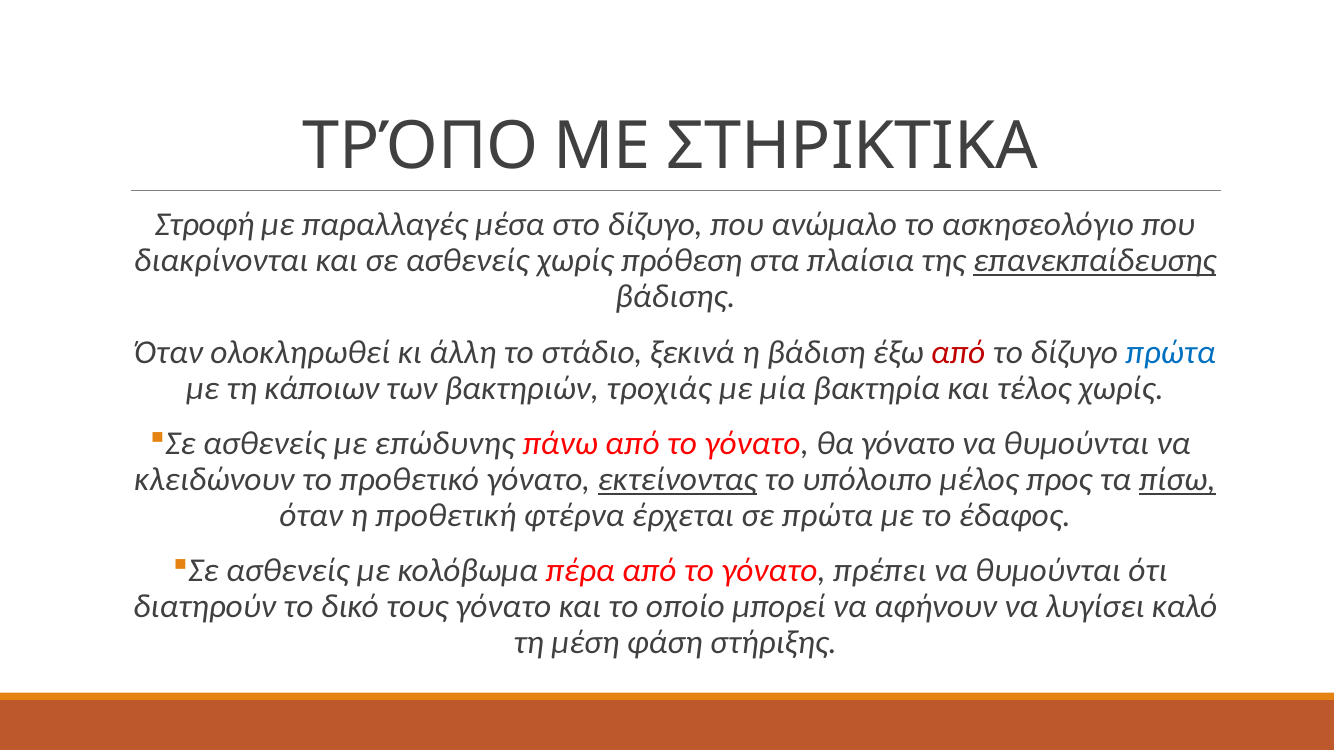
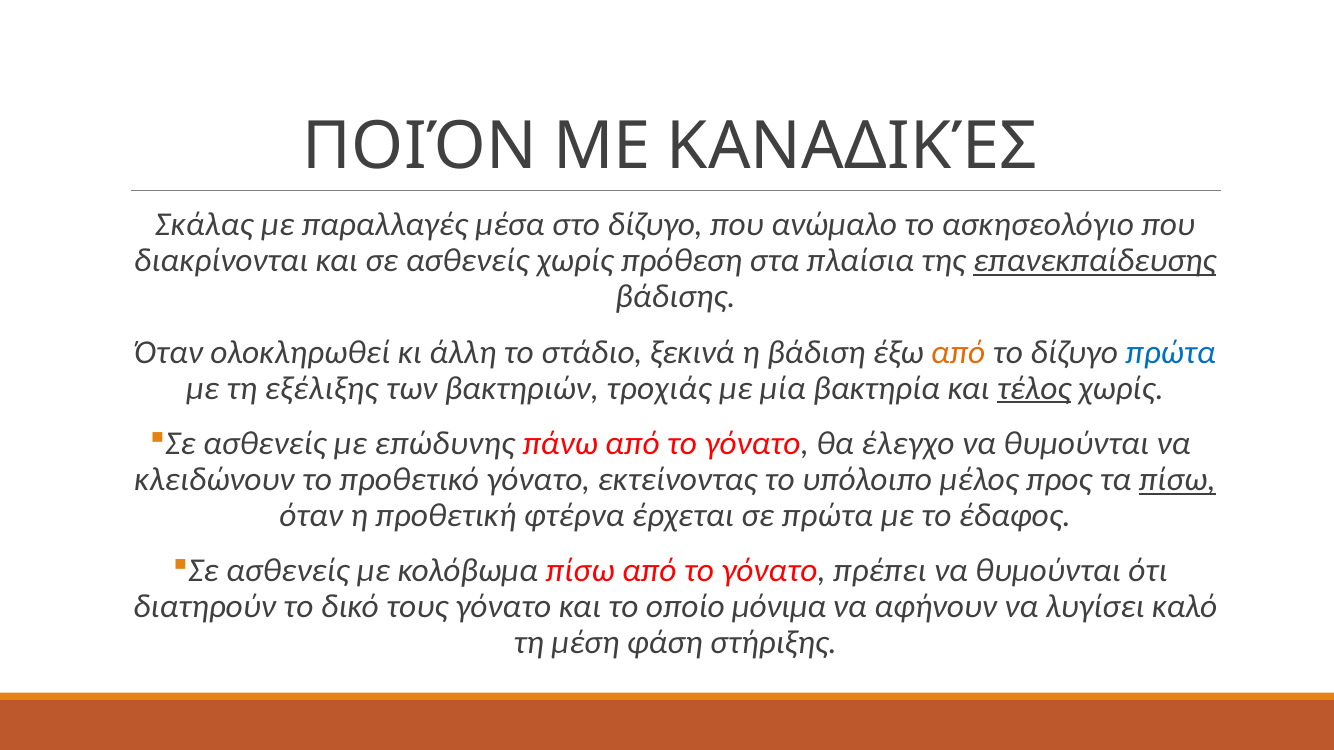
ΤΡΌΠΟ: ΤΡΌΠΟ -> ΠΟΙΌΝ (420, 147)
ΣΤΗΡΙΚΤΙΚΑ: ΣΤΗΡΙΚΤΙΚΑ -> ΚΑΝΑΔΙΚΈΣ (852, 147)
Στροφή: Στροφή -> Σκάλας (204, 225)
από colour: red -> orange (958, 352)
κάποιων: κάποιων -> εξέλιξης (321, 388)
τέλος underline: none -> present (1034, 388)
θα γόνατο: γόνατο -> έλεγχο (908, 444)
εκτείνοντας underline: present -> none (677, 480)
κολόβωμα πέρα: πέρα -> πίσω (580, 571)
μπορεί: μπορεί -> μόνιμα (779, 607)
